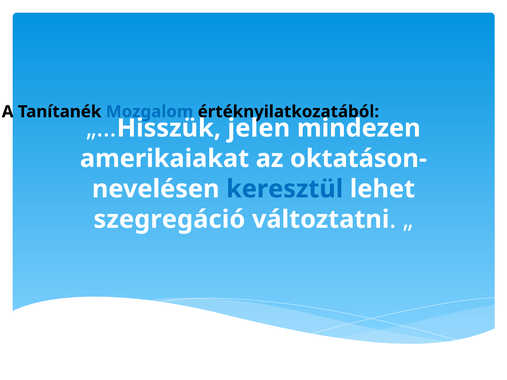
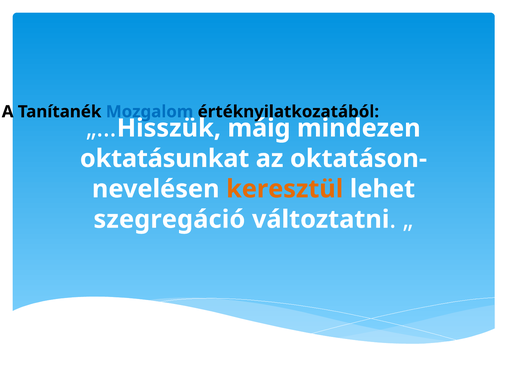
jelen: jelen -> máig (259, 128)
amerikaiakat: amerikaiakat -> oktatásunkat (165, 159)
keresztül colour: blue -> orange (285, 189)
